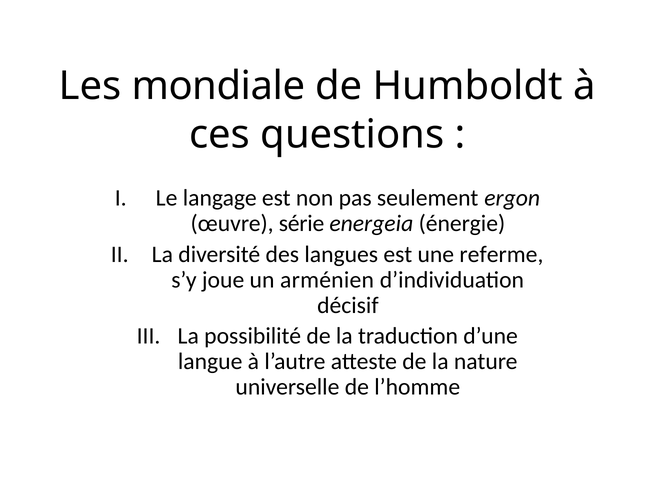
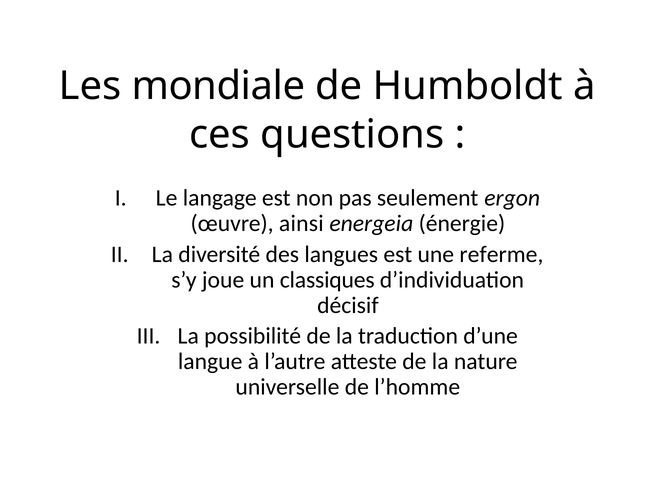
série: série -> ainsi (301, 224)
arménien: arménien -> classiques (327, 280)
